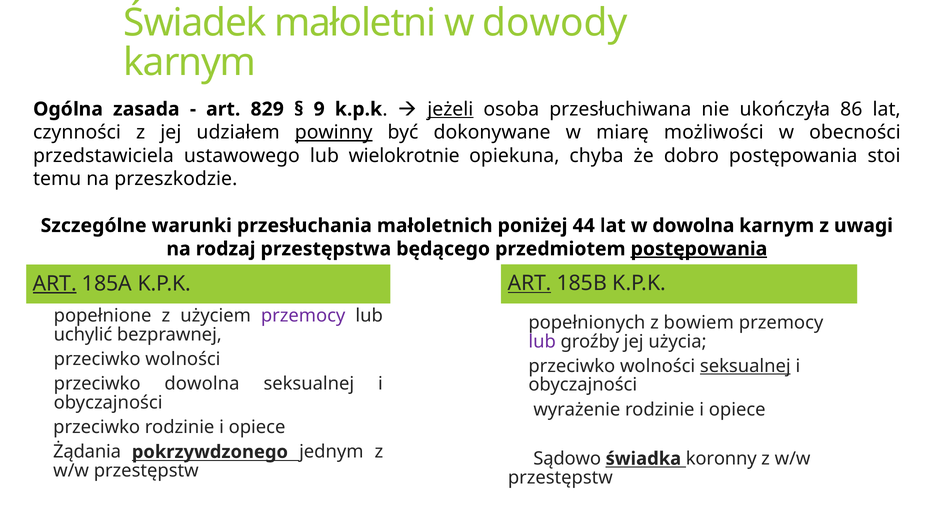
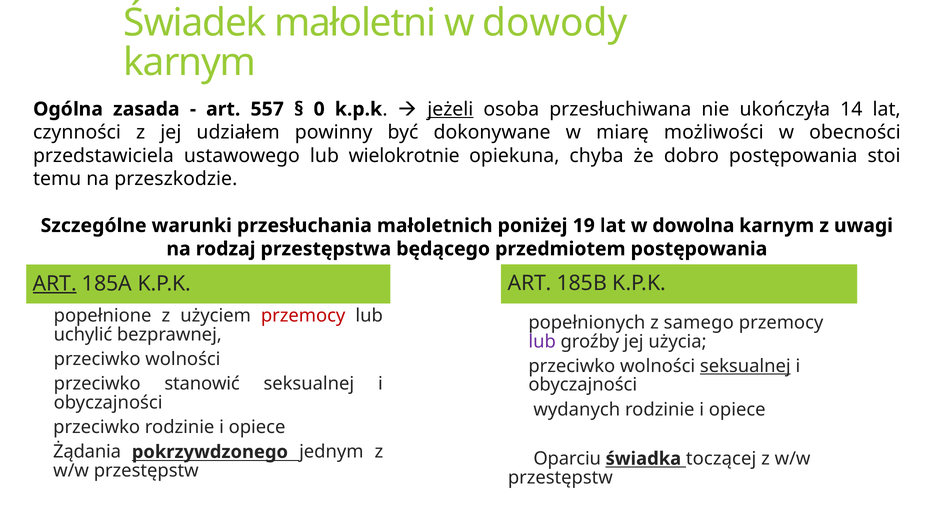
829: 829 -> 557 (267, 109)
9: 9 -> 0 (319, 109)
86: 86 -> 14 (851, 109)
powinny underline: present -> none (334, 133)
44: 44 -> 19 (584, 226)
postępowania underline: present -> none (699, 249)
ART underline: present -> none (530, 283)
przemocy colour: purple -> red (303, 316)
bowiem: bowiem -> samego (699, 323)
przeciwko dowolna: dowolna -> stanowić (202, 384)
wyrażenie: wyrażenie -> wydanych (577, 410)
Sądowo: Sądowo -> Oparciu (567, 459)
koronny: koronny -> toczącej (721, 459)
